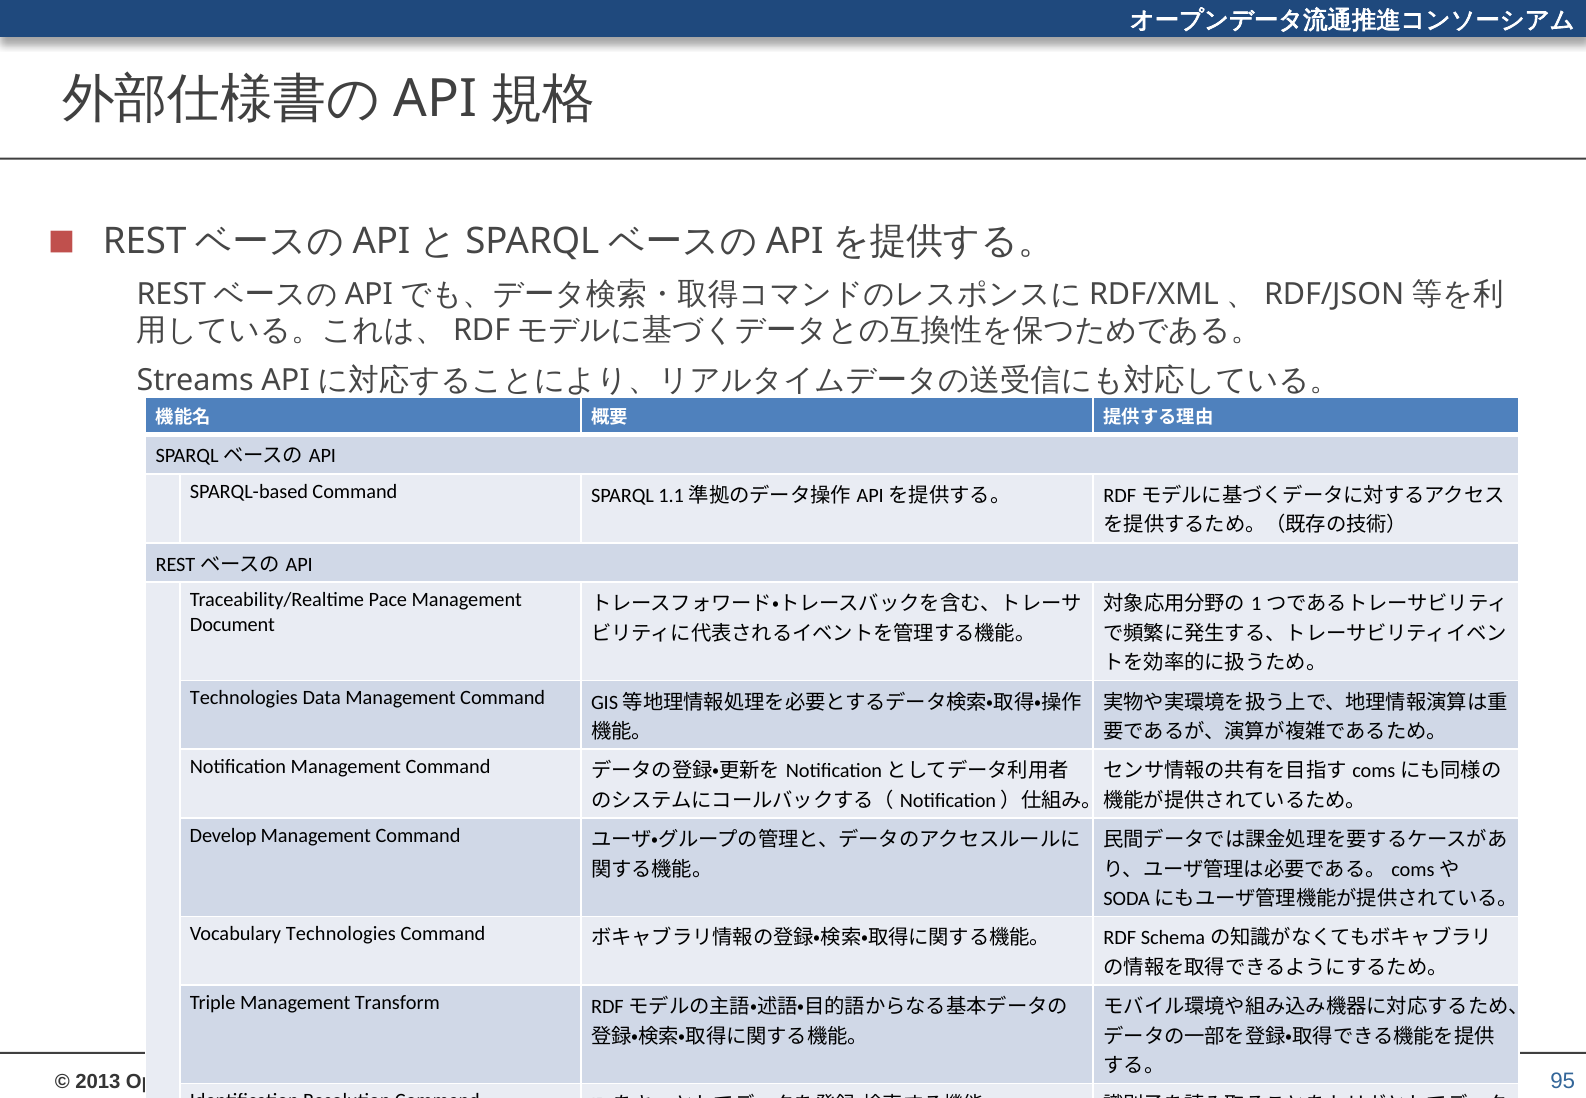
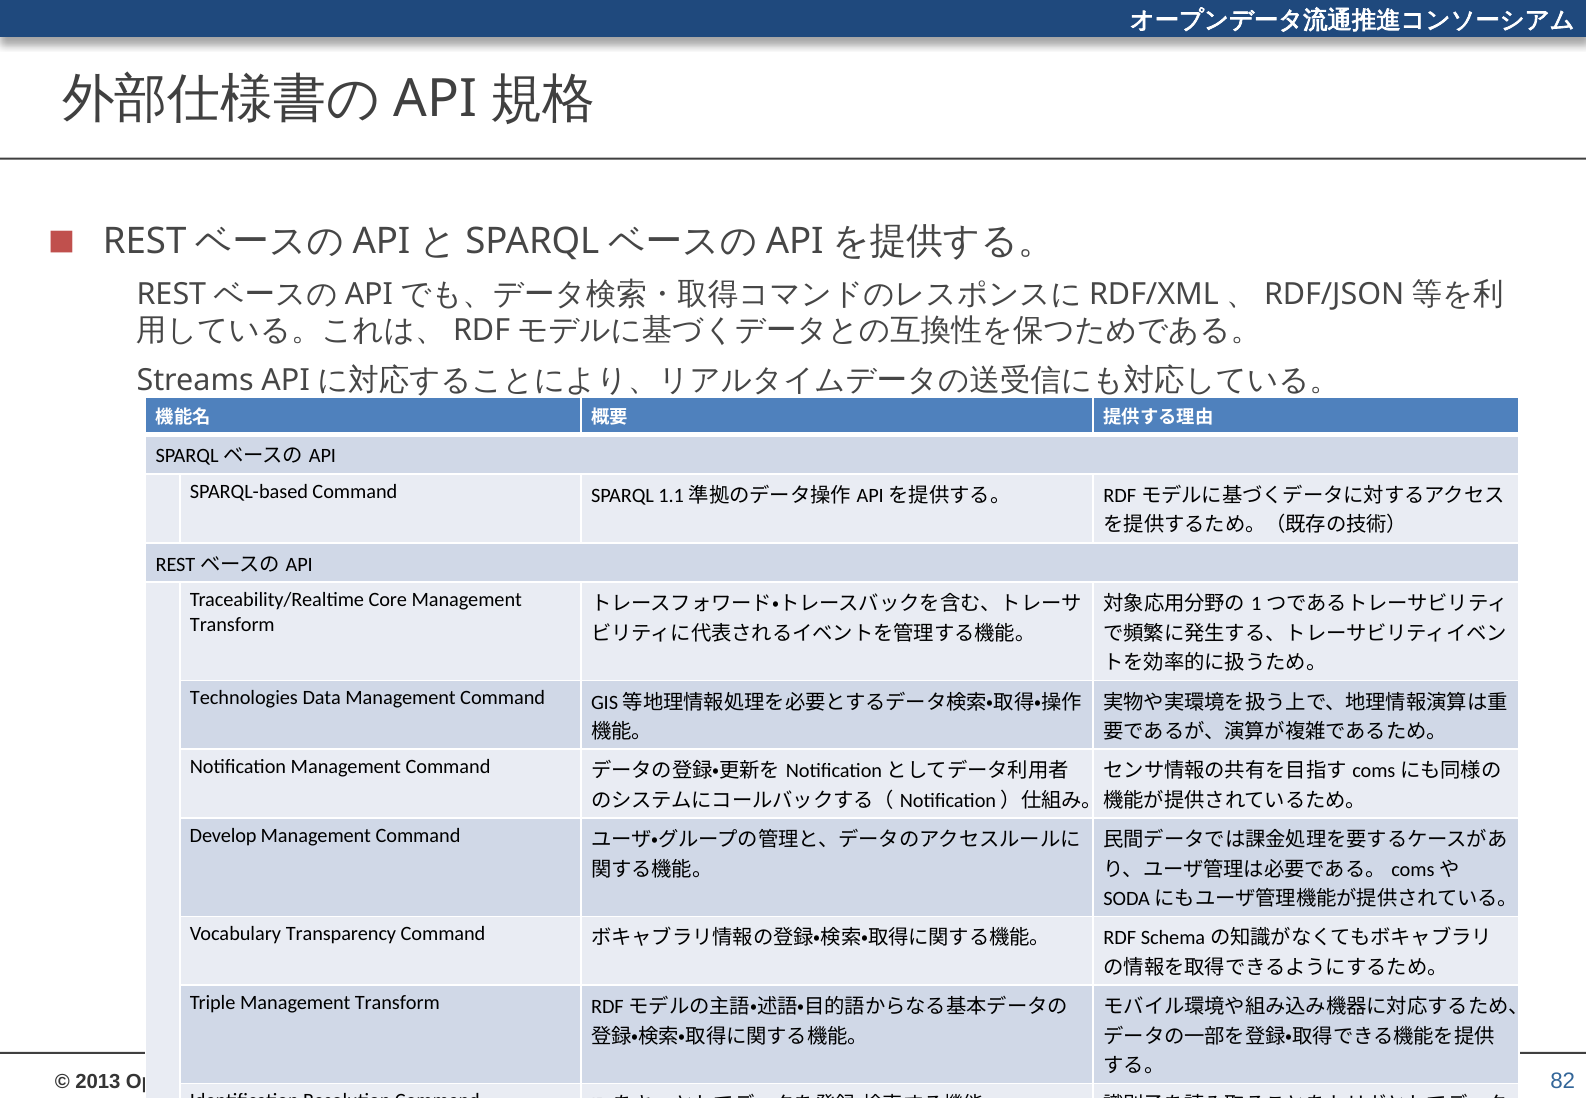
Pace: Pace -> Core (388, 600)
Document: Document -> Transform (232, 625)
Vocabulary Technologies: Technologies -> Transparency (341, 934)
95: 95 -> 82 (1563, 1081)
